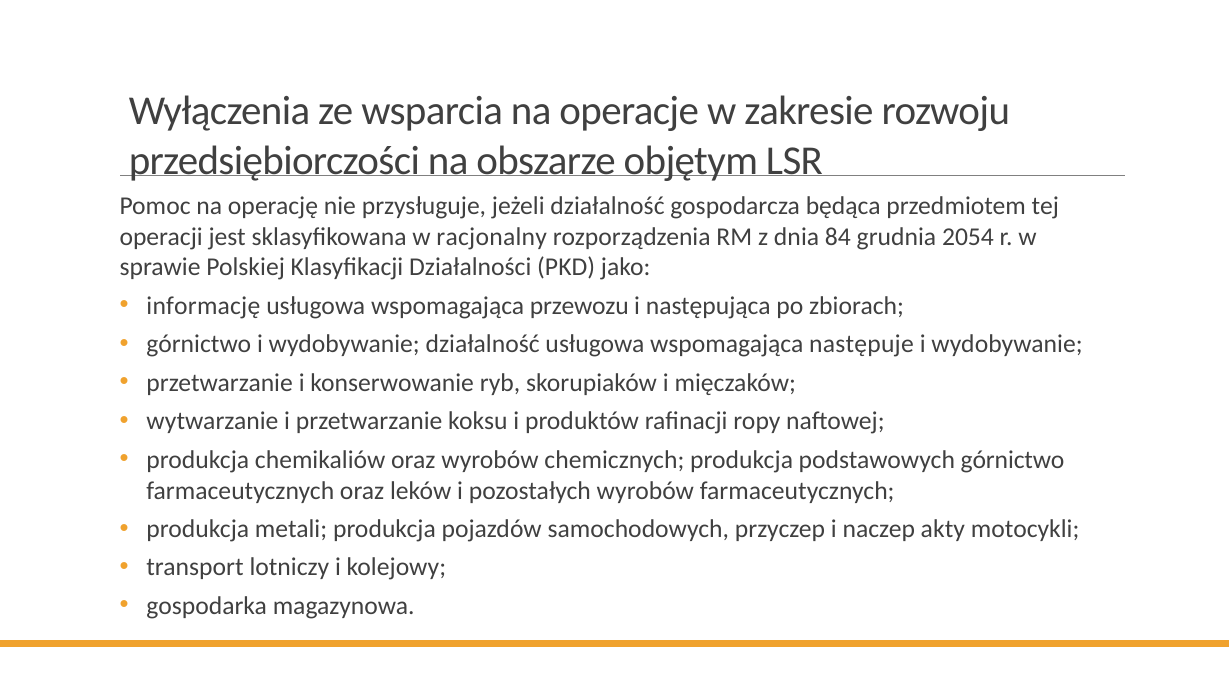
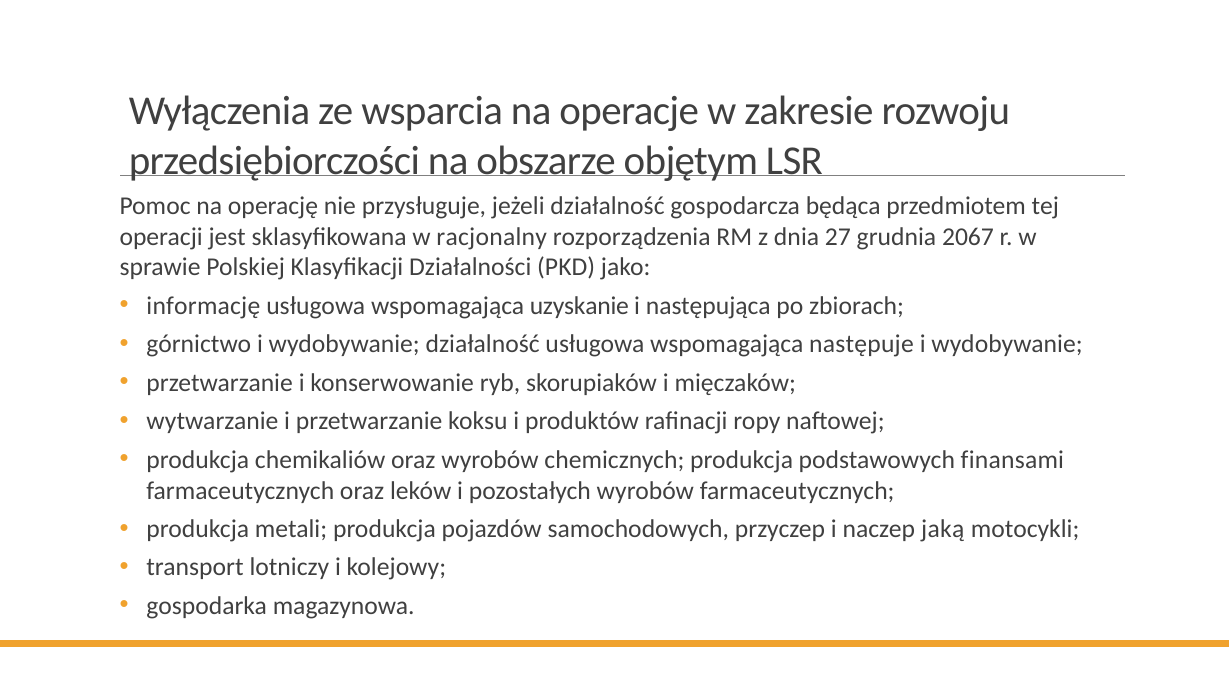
84: 84 -> 27 (838, 236)
2054: 2054 -> 2067 (968, 236)
przewozu: przewozu -> uzyskanie (579, 306)
podstawowych górnictwo: górnictwo -> finansami (1012, 459)
akty: akty -> jaką (943, 528)
